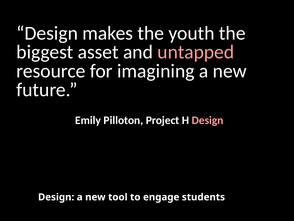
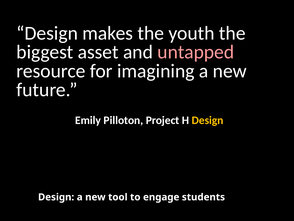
Design colour: pink -> yellow (208, 120)
